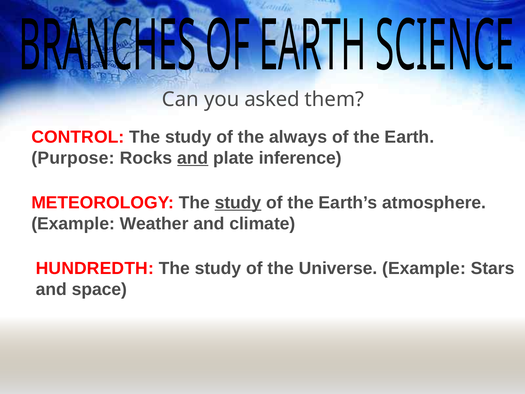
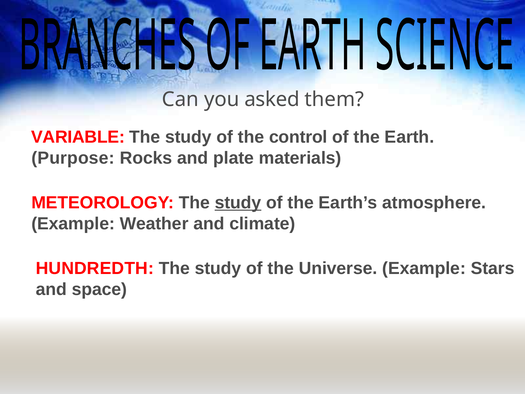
CONTROL: CONTROL -> VARIABLE (78, 137)
always: always -> control (298, 137)
and underline: present -> none (193, 158)
inference: inference -> materials (300, 158)
